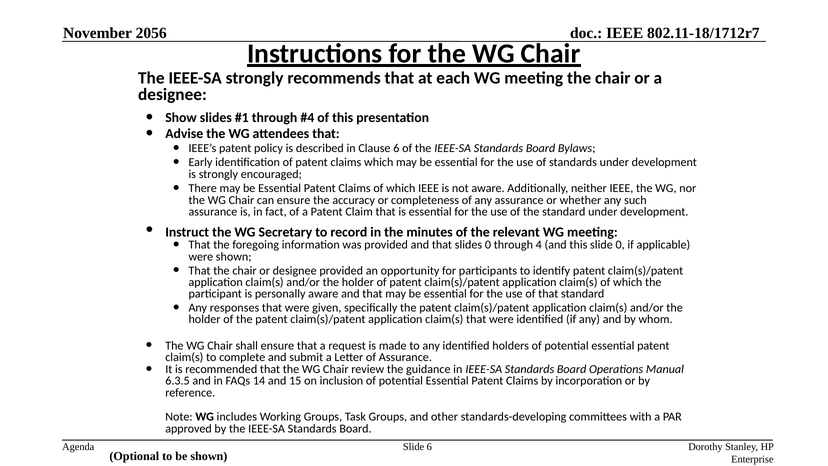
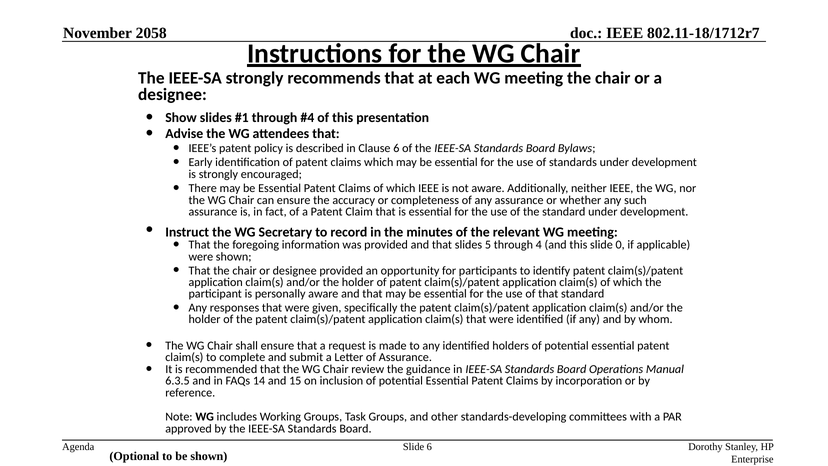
2056: 2056 -> 2058 (151, 33)
slides 0: 0 -> 5 (488, 245)
